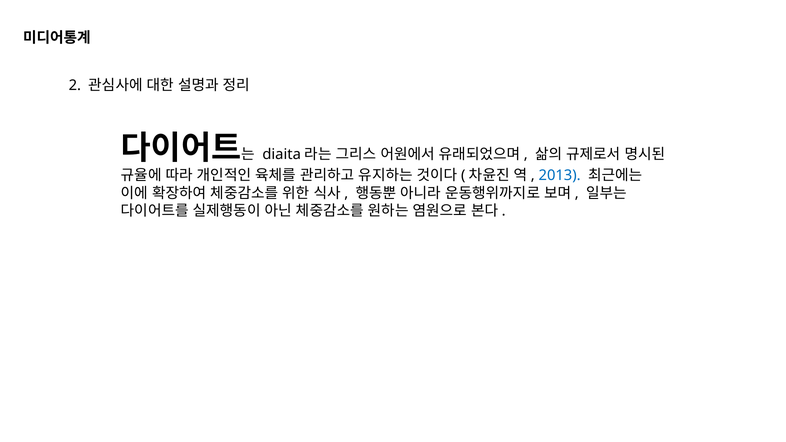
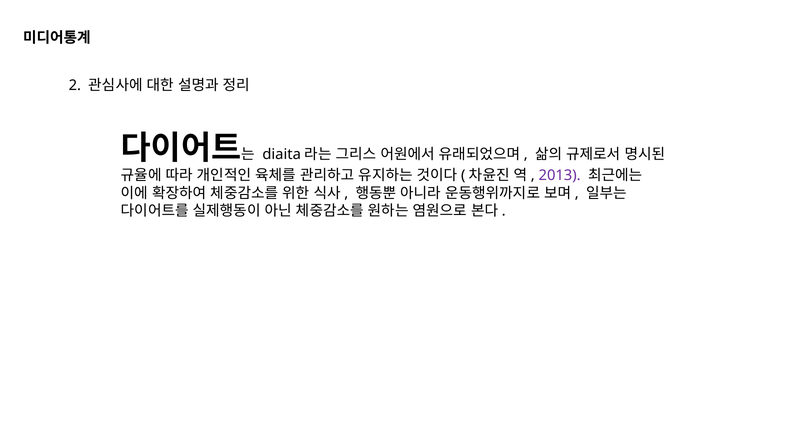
2013 colour: blue -> purple (560, 176)
